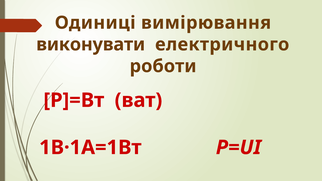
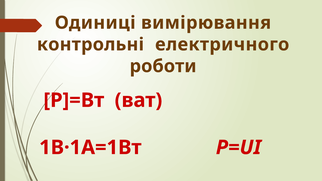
виконувати: виконувати -> контрольні (91, 44)
